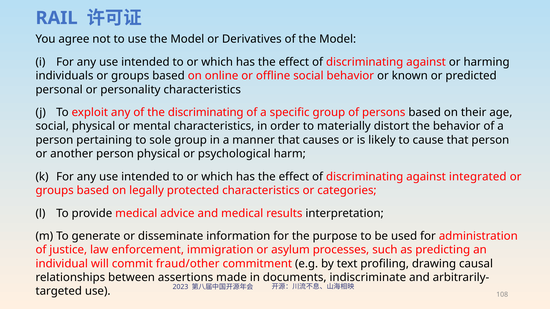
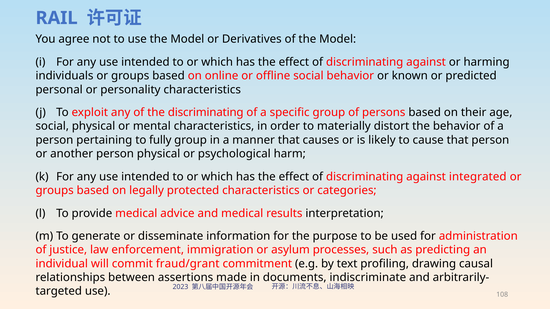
sole: sole -> fully (160, 140)
fraud/other: fraud/other -> fraud/grant (188, 264)
